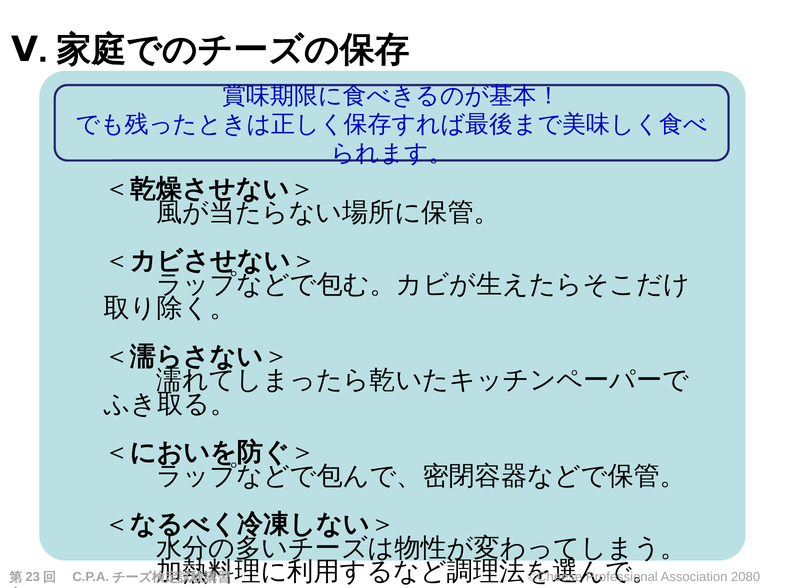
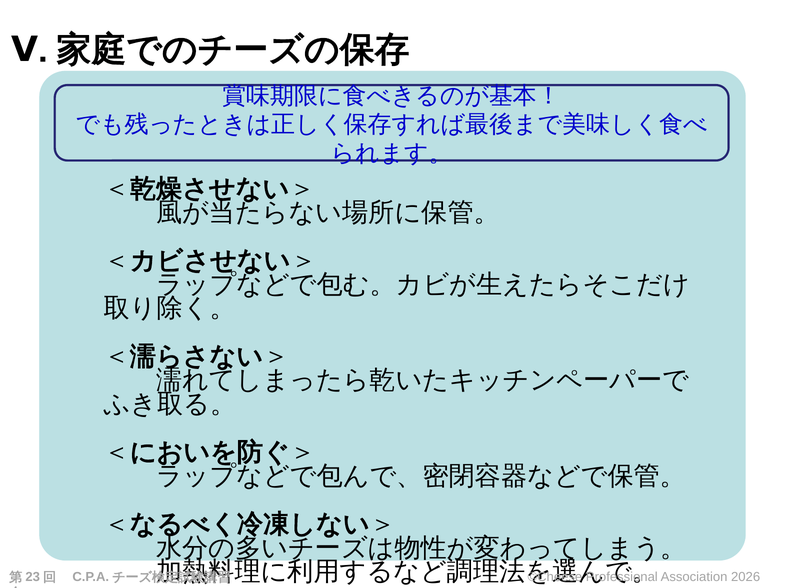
2080: 2080 -> 2026 (746, 578)
